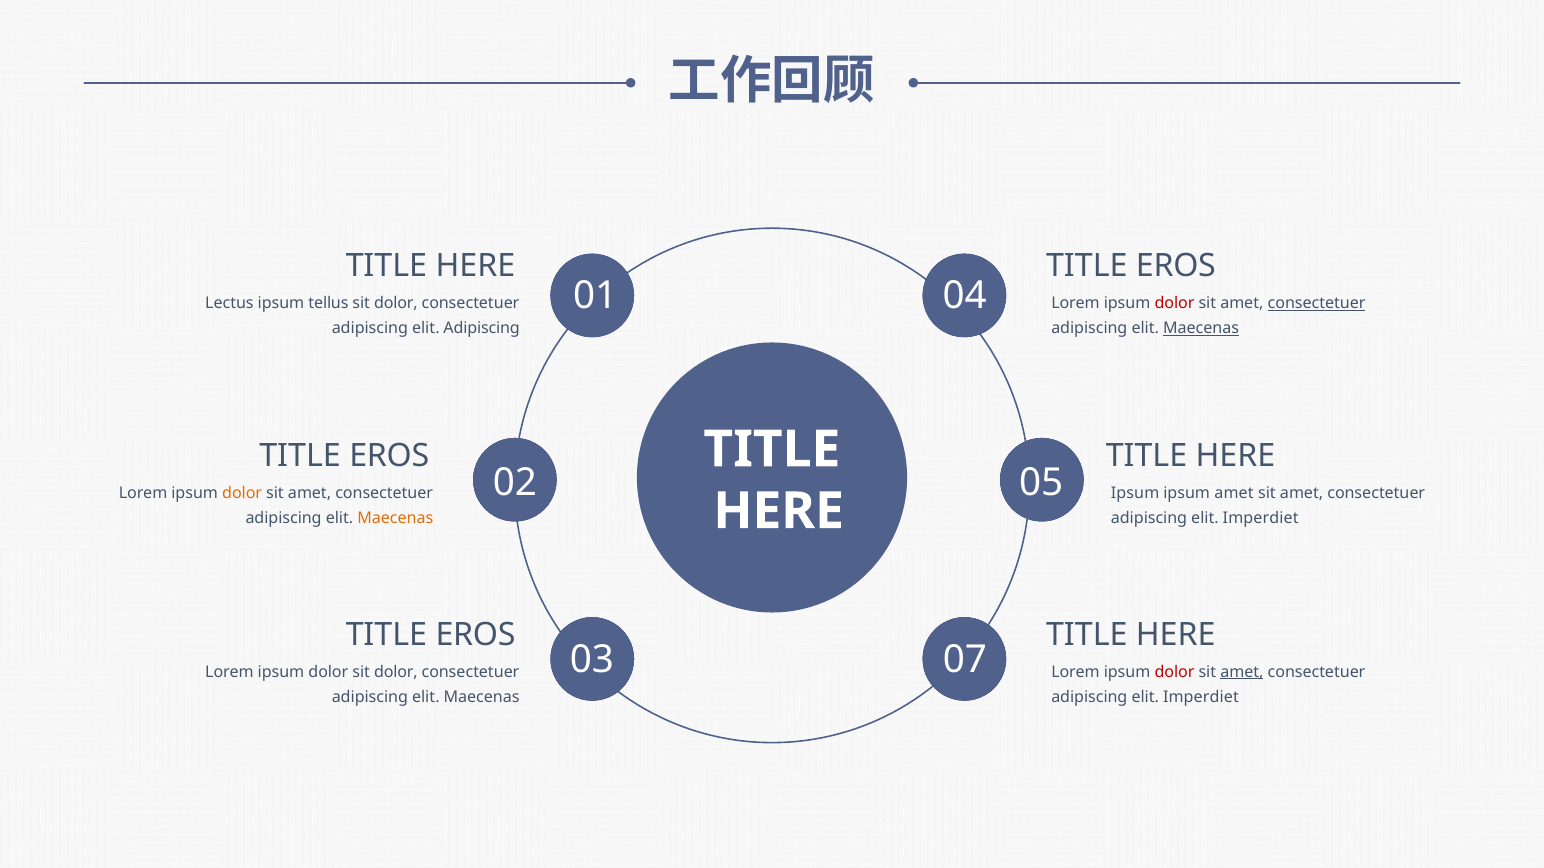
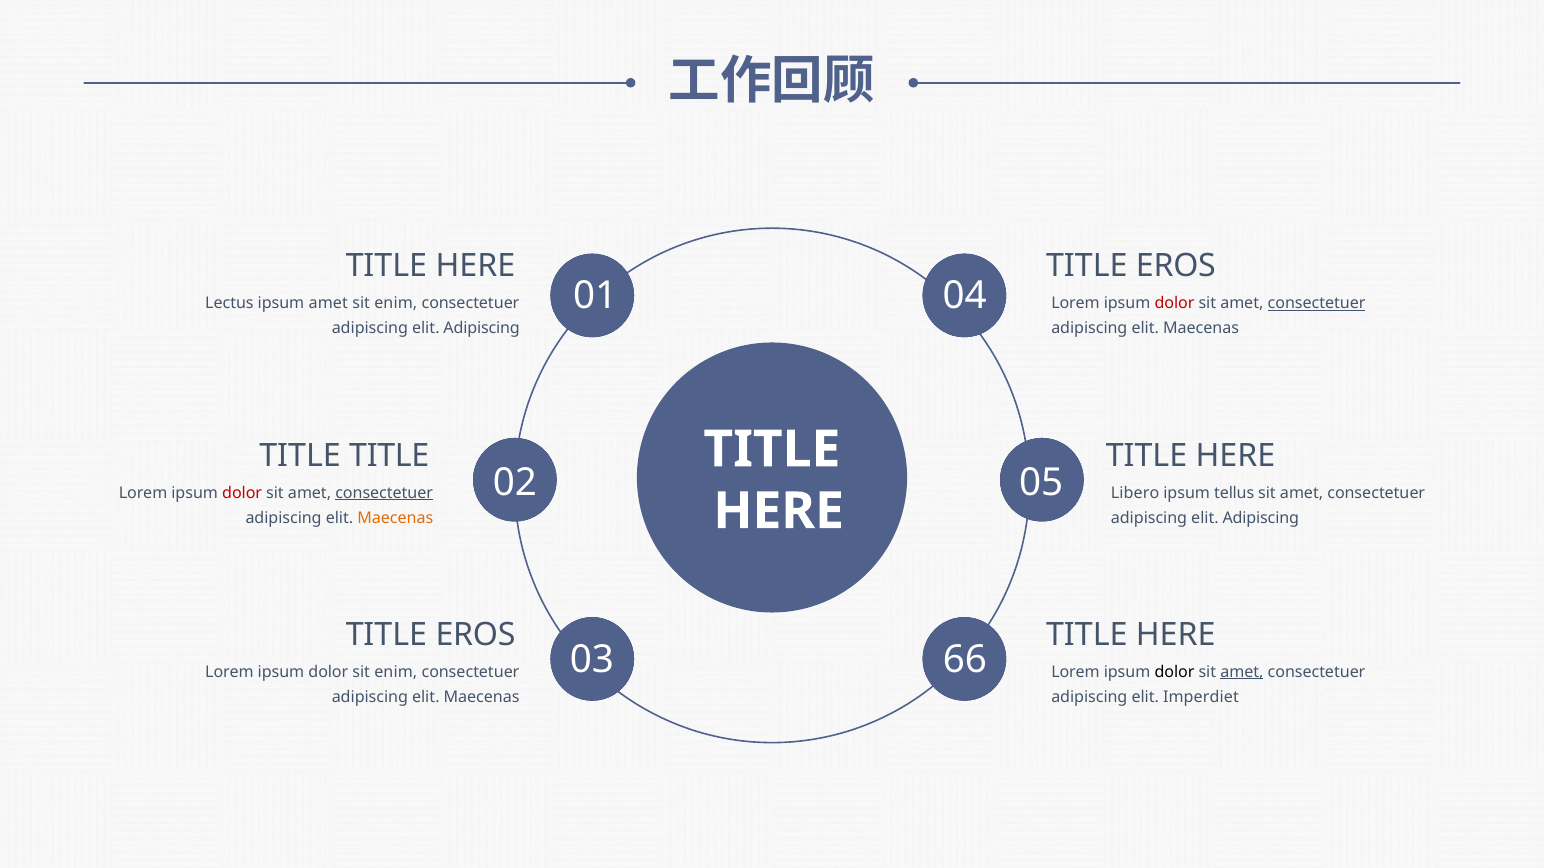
ipsum tellus: tellus -> amet (328, 304)
dolor: dolor -> enim (396, 304)
Maecenas underline: present -> none (1201, 329)
EROS: EROS -> TITLE (389, 456)
dolor colour: orange -> red (242, 493)
consectetuer underline: none -> present (384, 493)
Ipsum: Ipsum -> Libero (1135, 493)
ipsum amet: amet -> tellus (1234, 493)
Imperdiet: Imperdiet -> Adipiscing (1261, 518)
07: 07 -> 66 (965, 660)
dolor sit dolor: dolor -> enim (396, 672)
dolor colour: red -> black (1174, 672)
